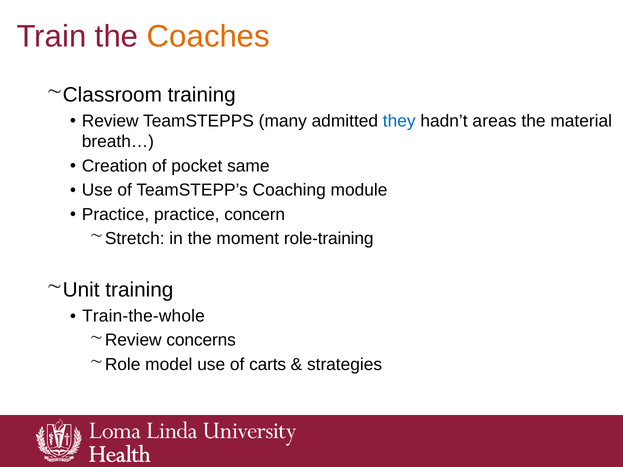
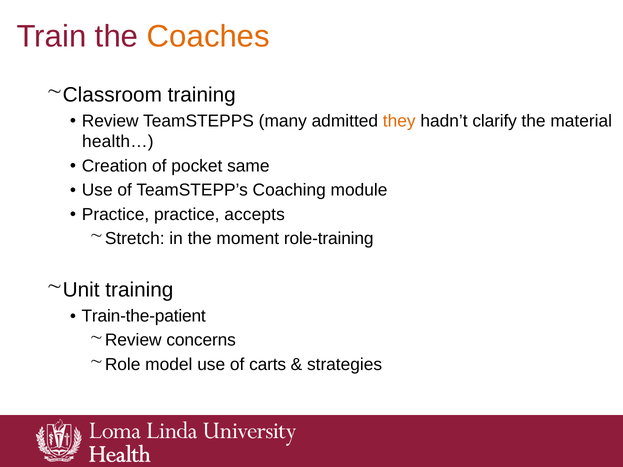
they colour: blue -> orange (399, 121)
areas: areas -> clarify (495, 121)
breath…: breath… -> health… (118, 142)
concern: concern -> accepts (255, 214)
Train-the-whole: Train-the-whole -> Train-the-patient (144, 316)
